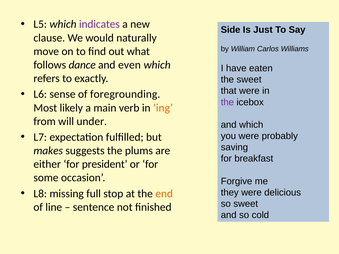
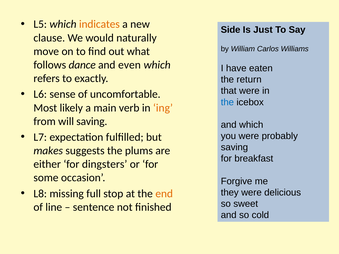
indicates colour: purple -> orange (99, 24)
the sweet: sweet -> return (249, 80)
foregrounding: foregrounding -> uncomfortable (125, 94)
the colour: purple -> blue (227, 102)
will under: under -> saving (92, 121)
president: president -> dingsters (105, 164)
